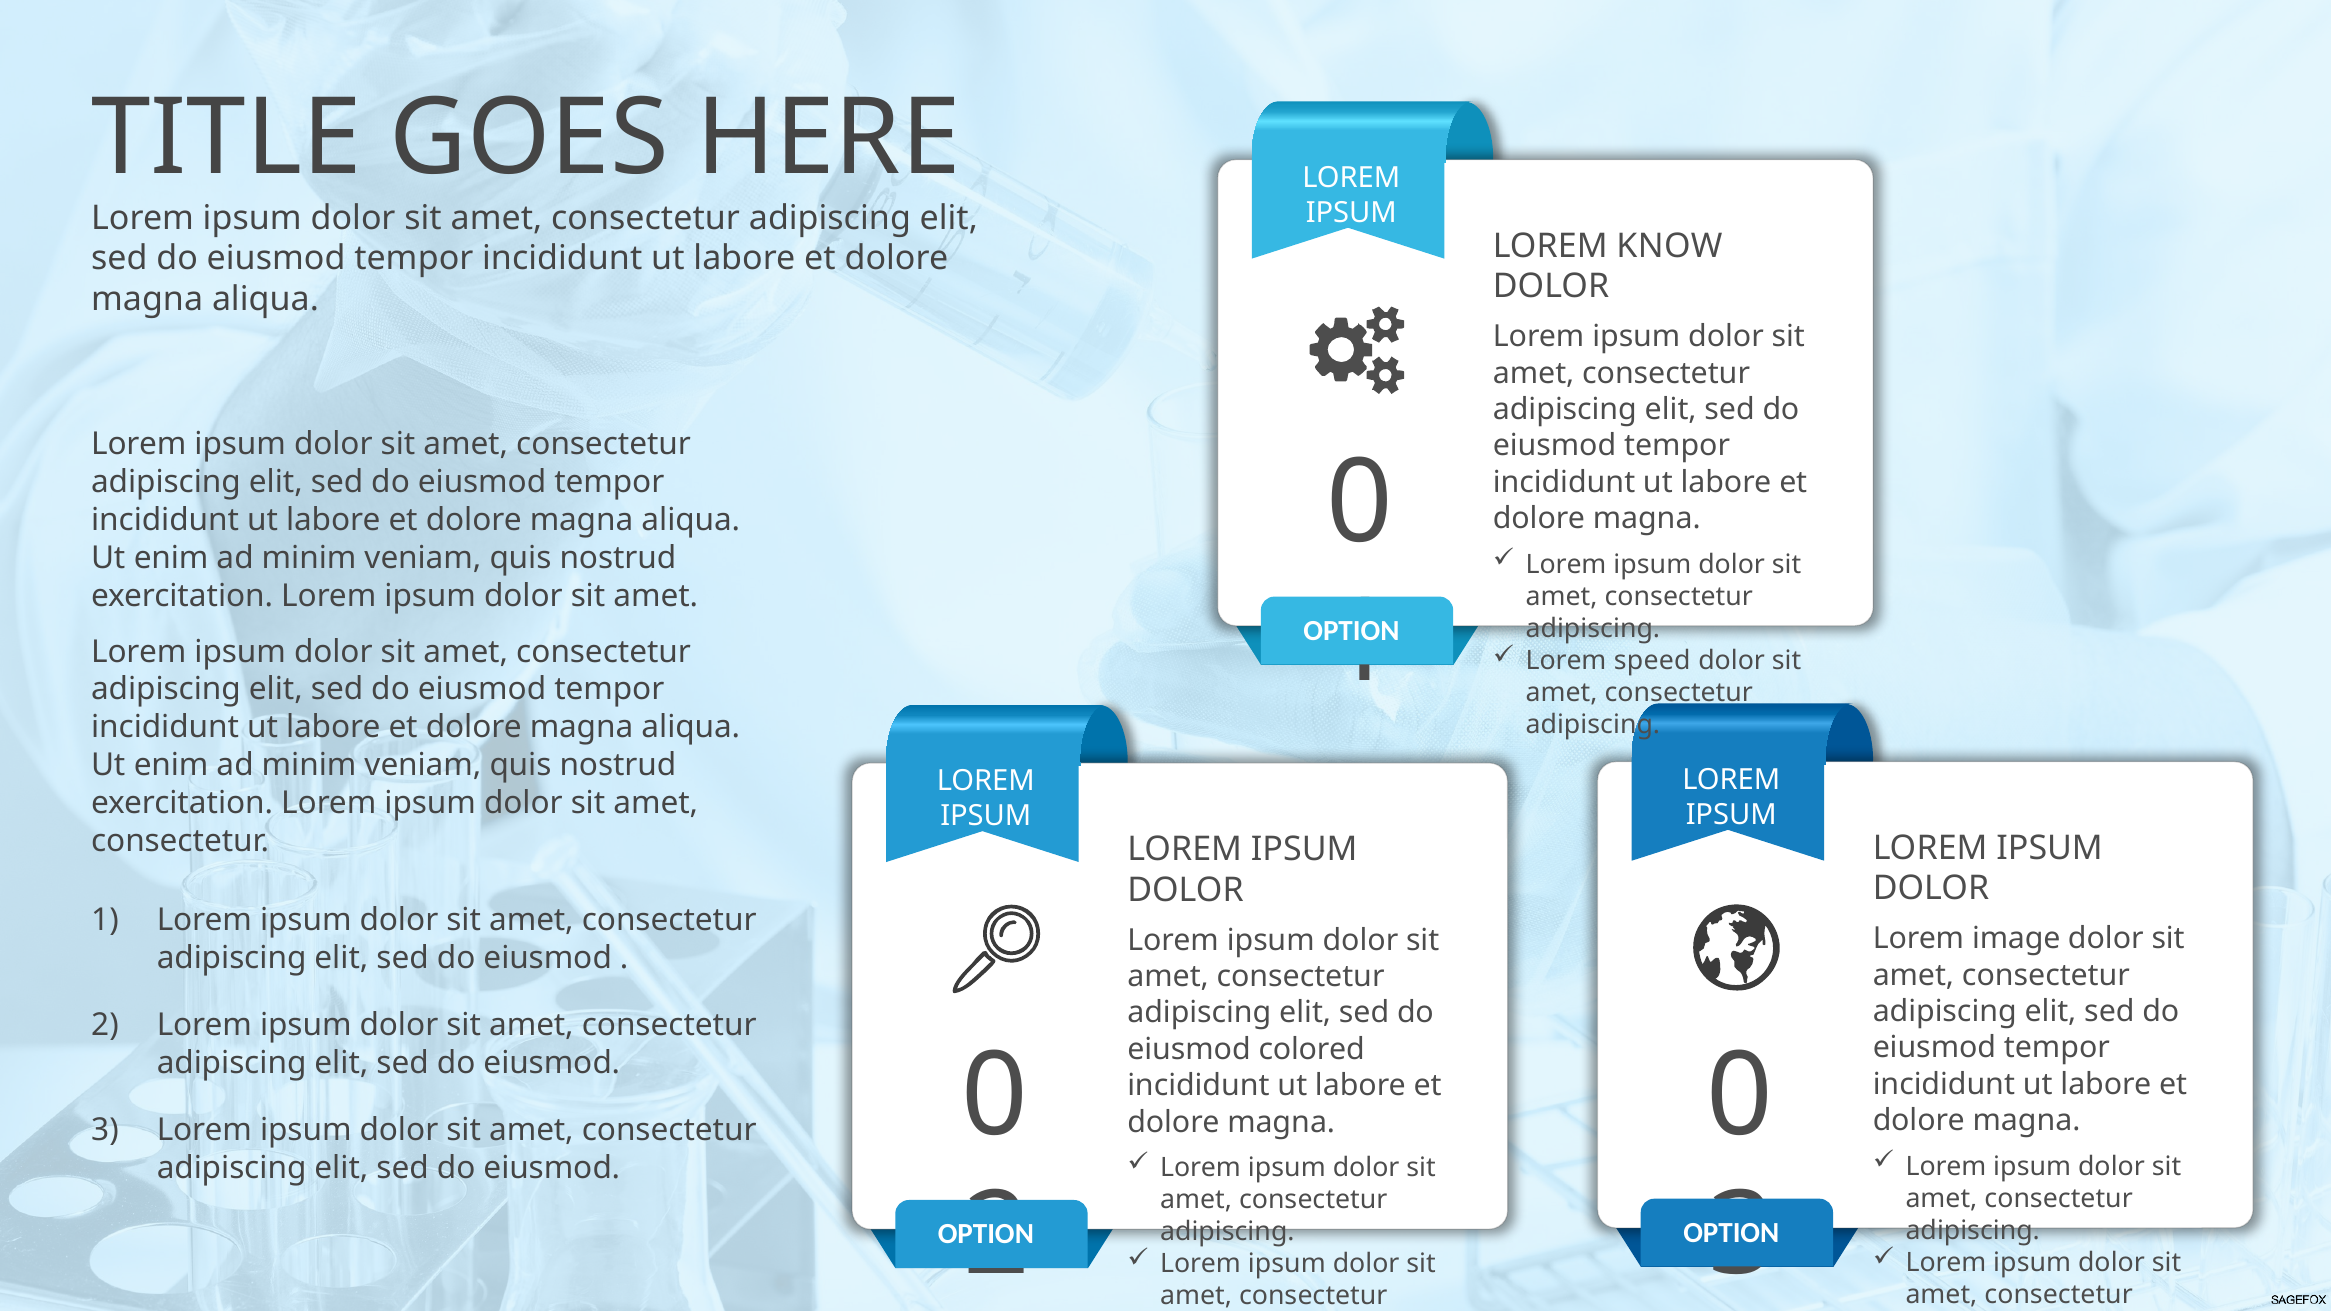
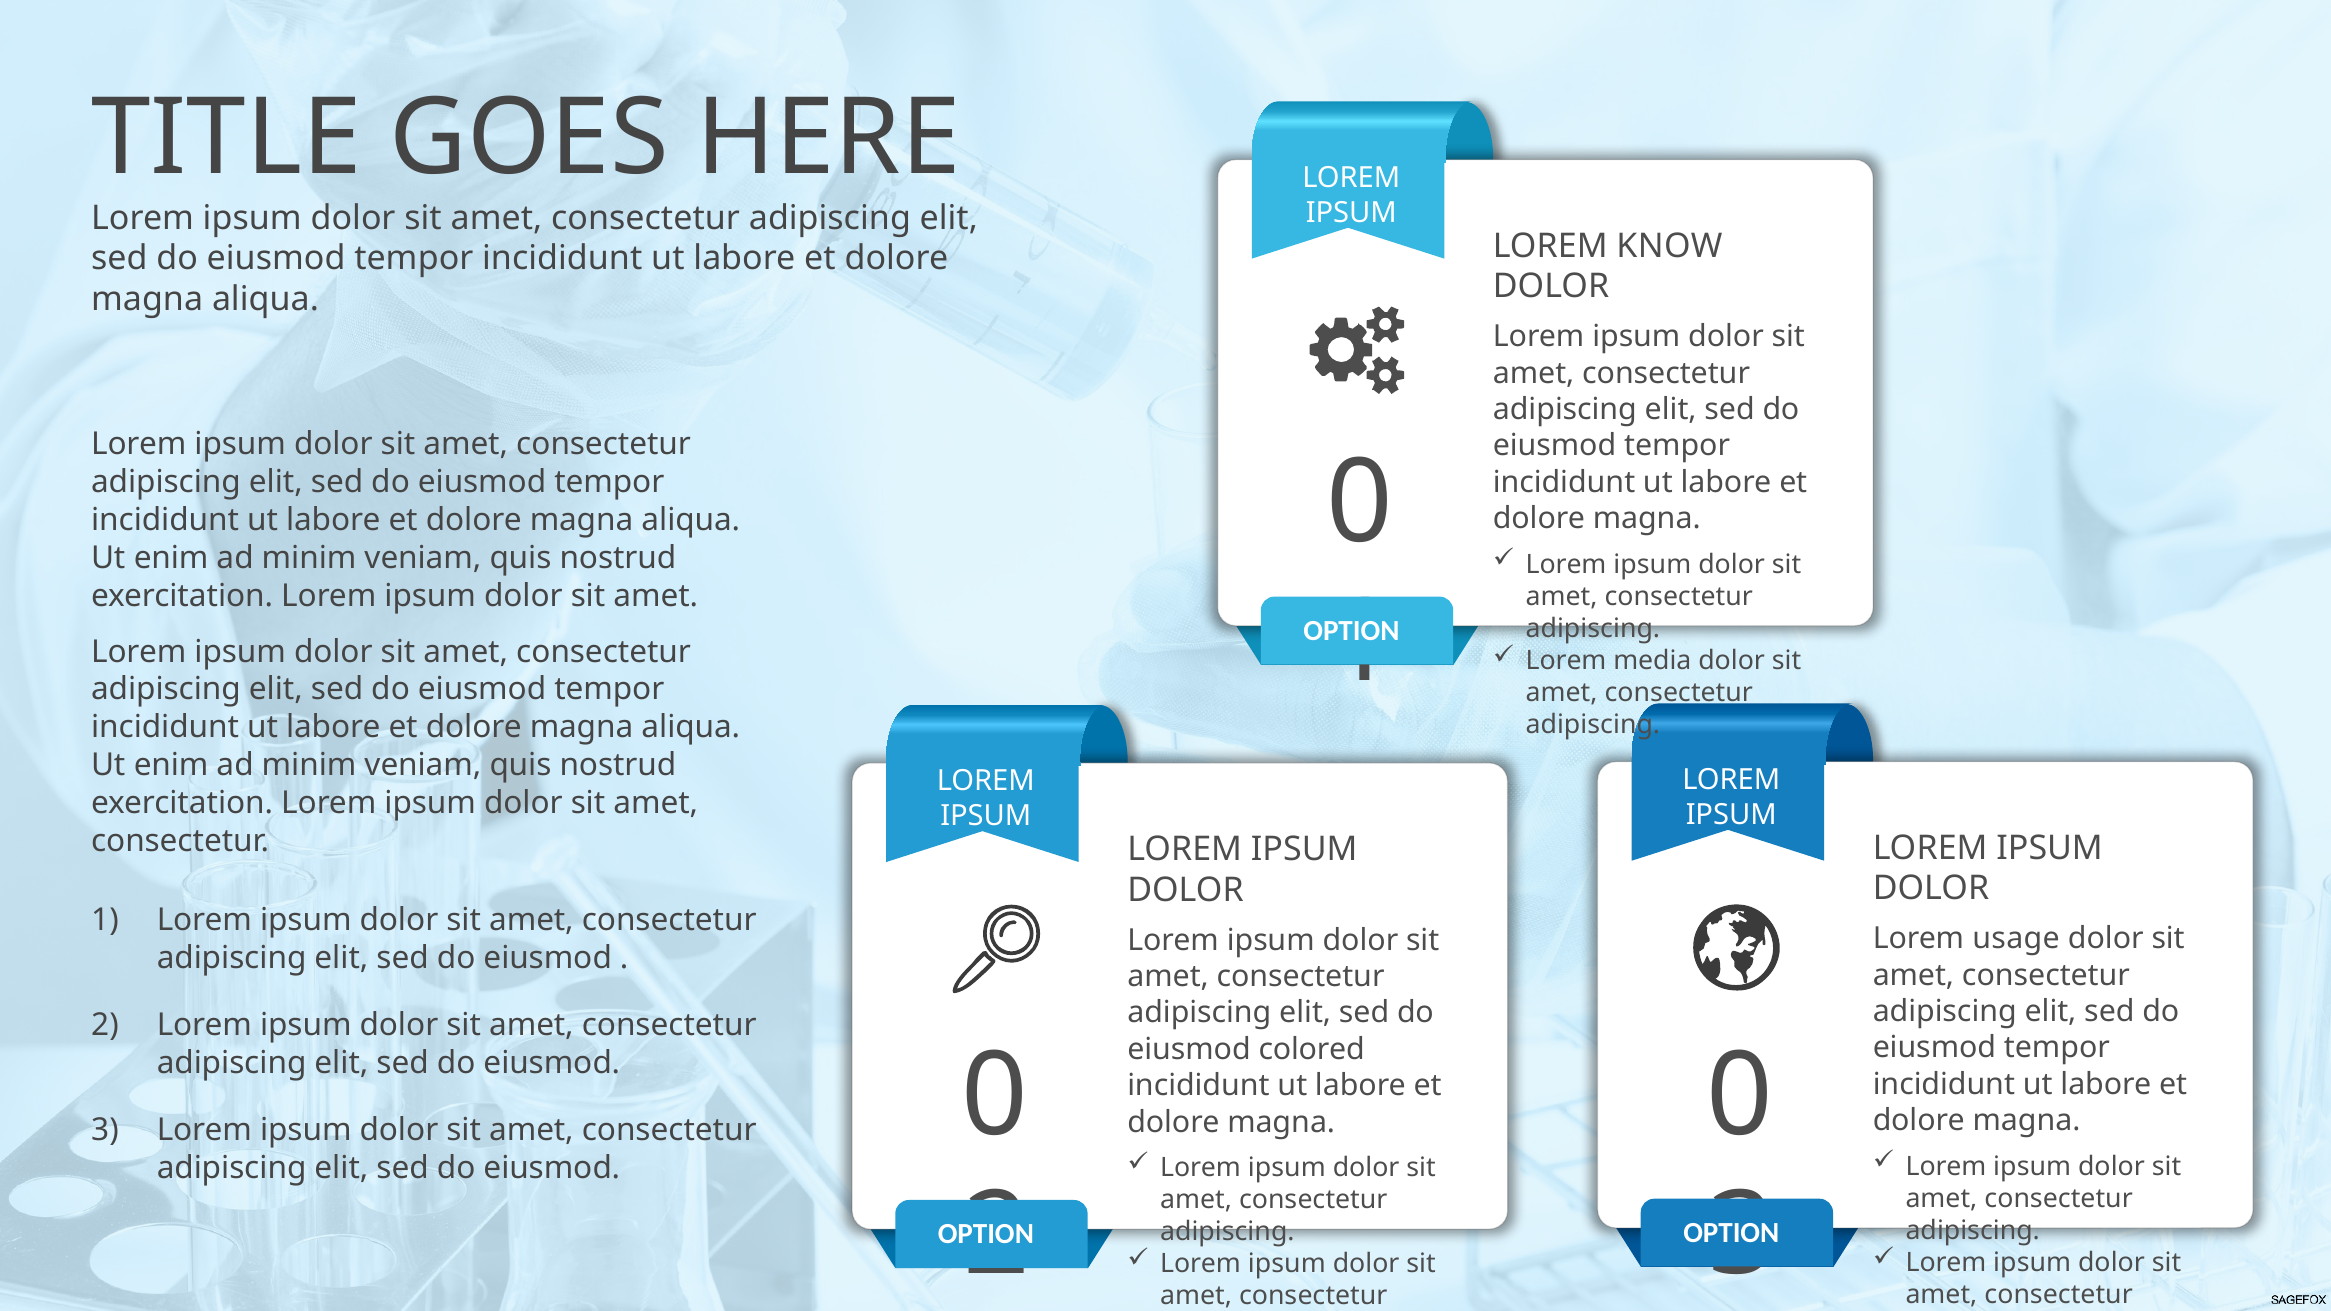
speed: speed -> media (1652, 661)
image: image -> usage (2016, 939)
